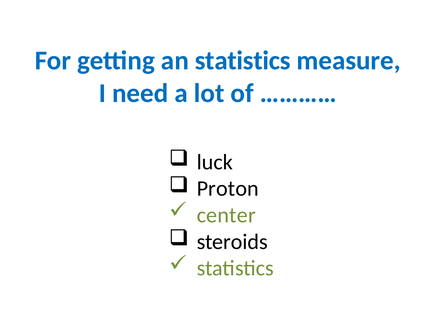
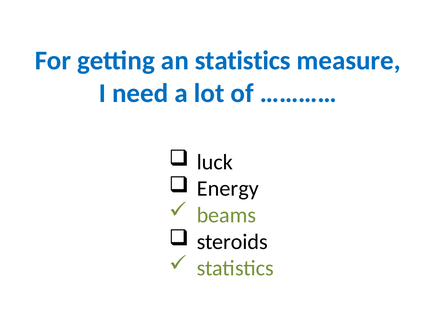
Proton: Proton -> Energy (228, 189)
center: center -> beams (226, 215)
